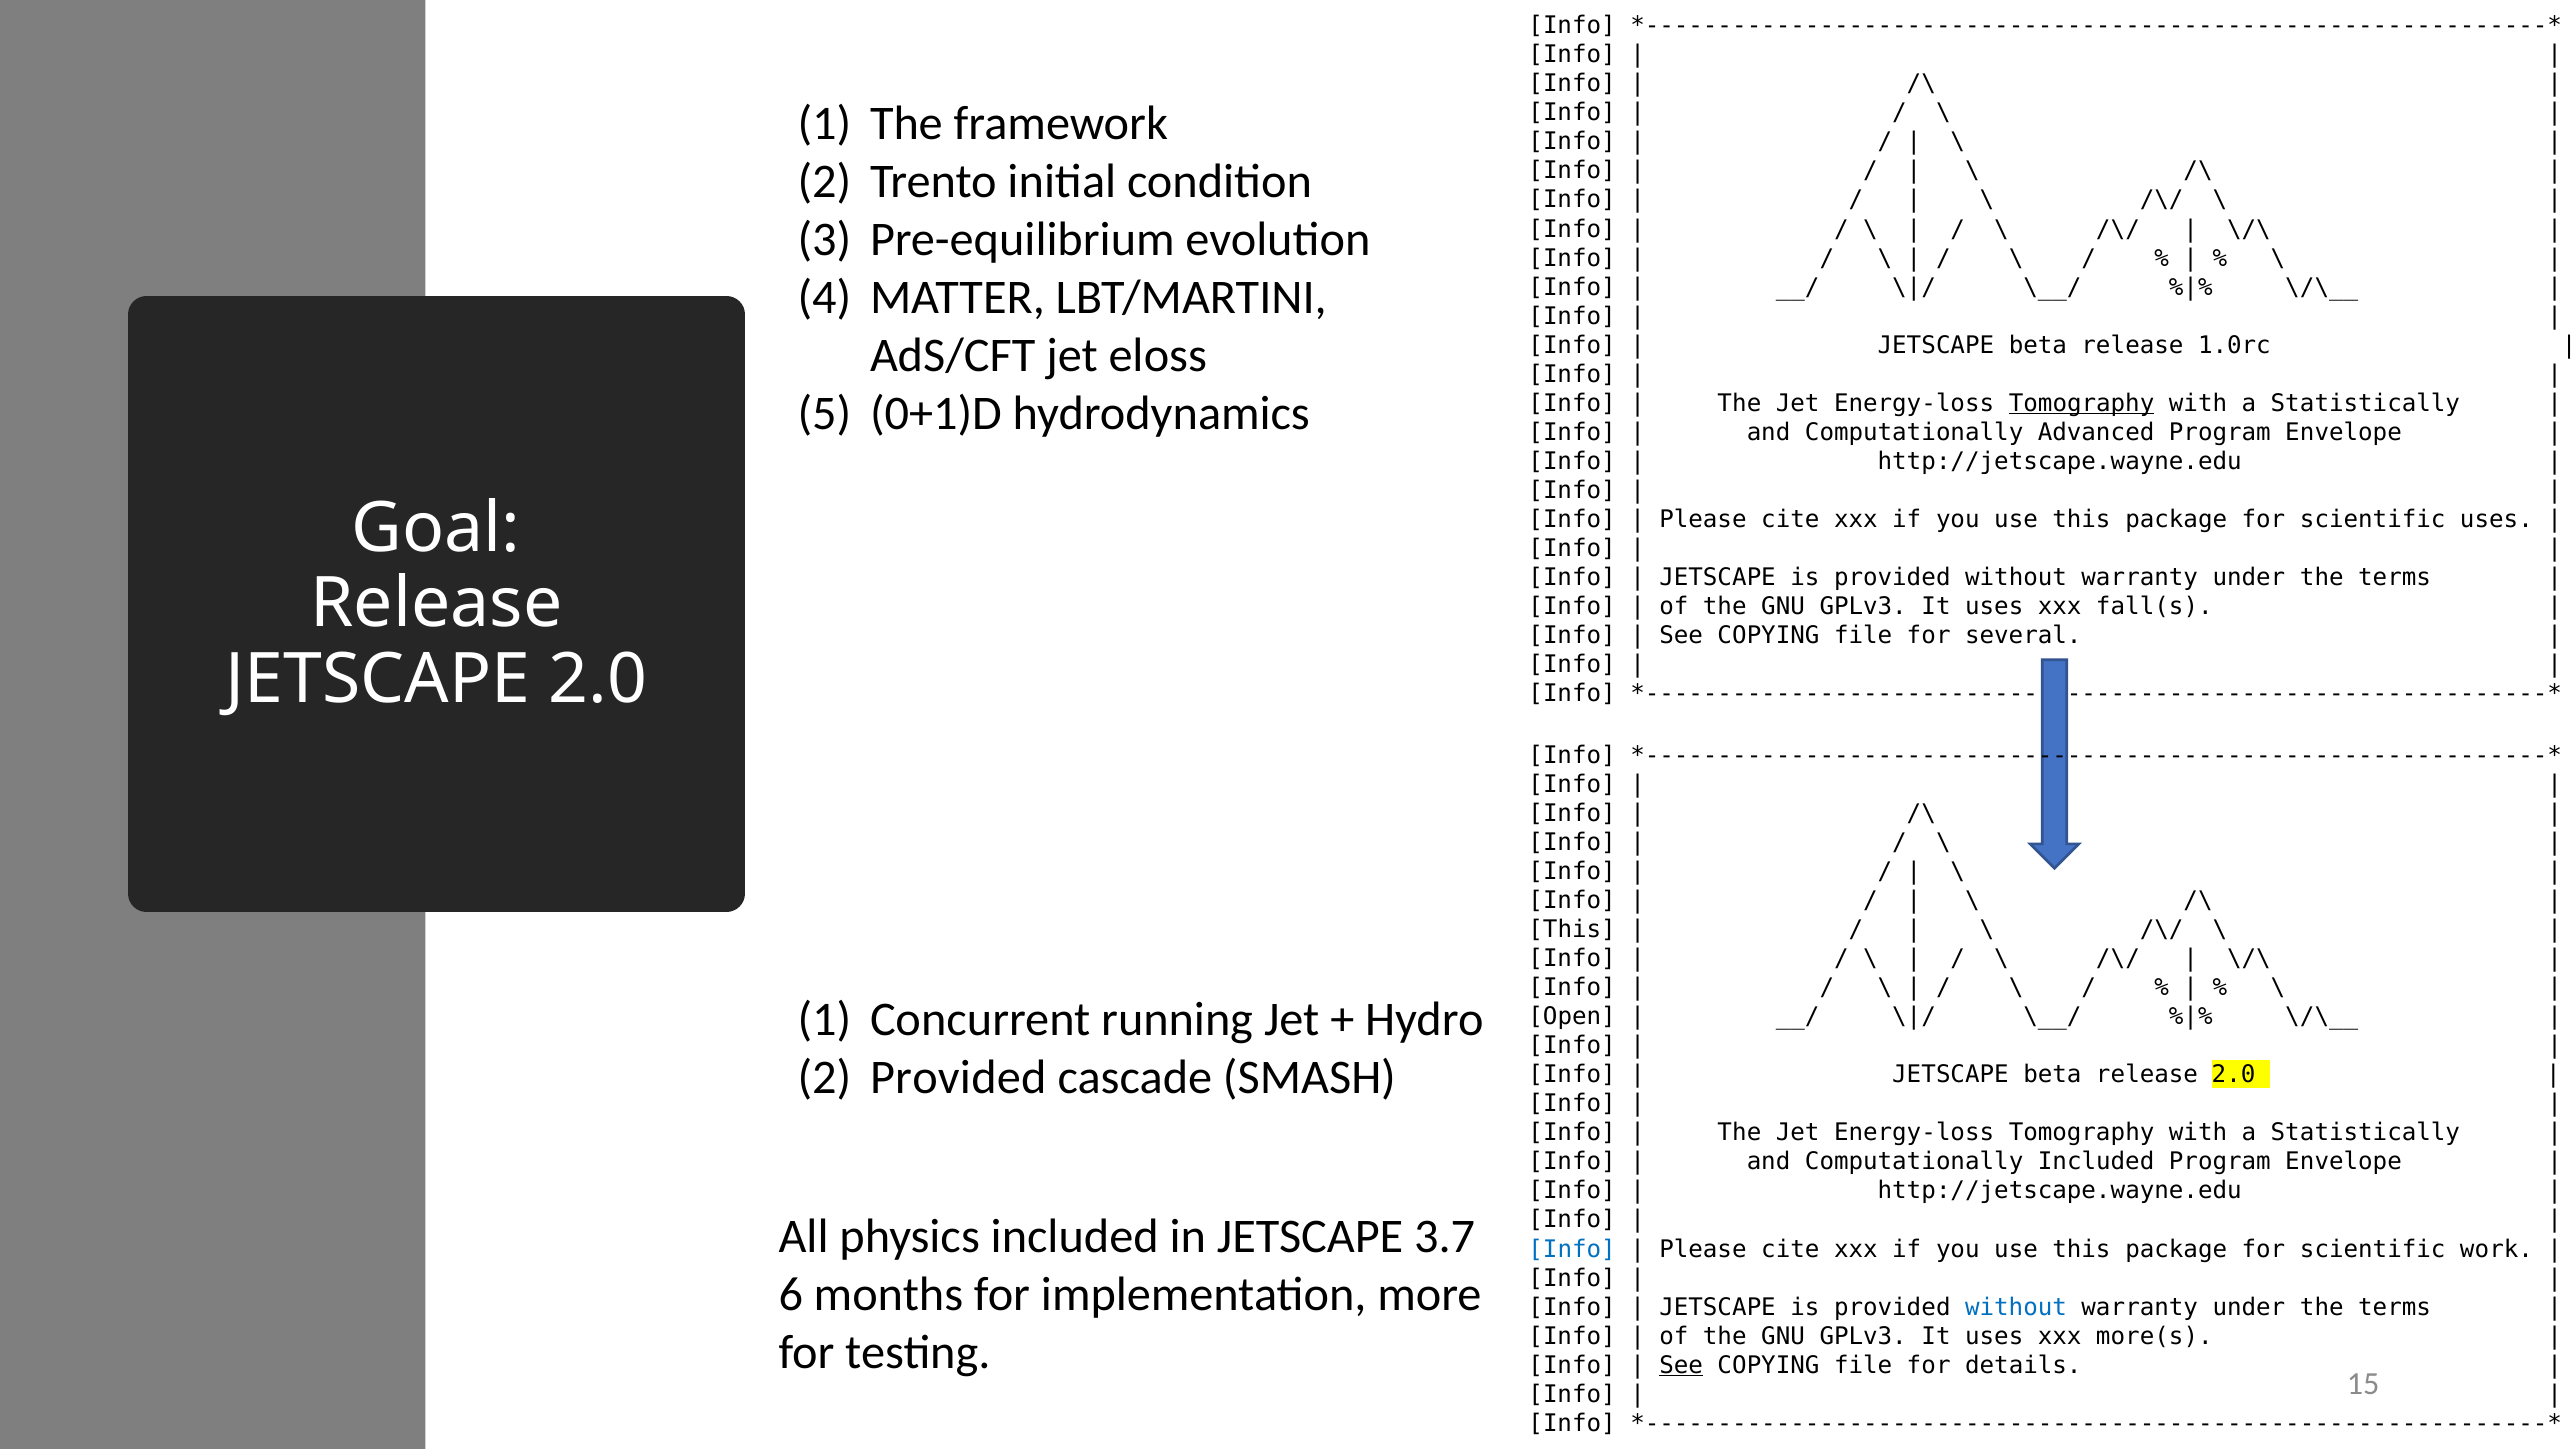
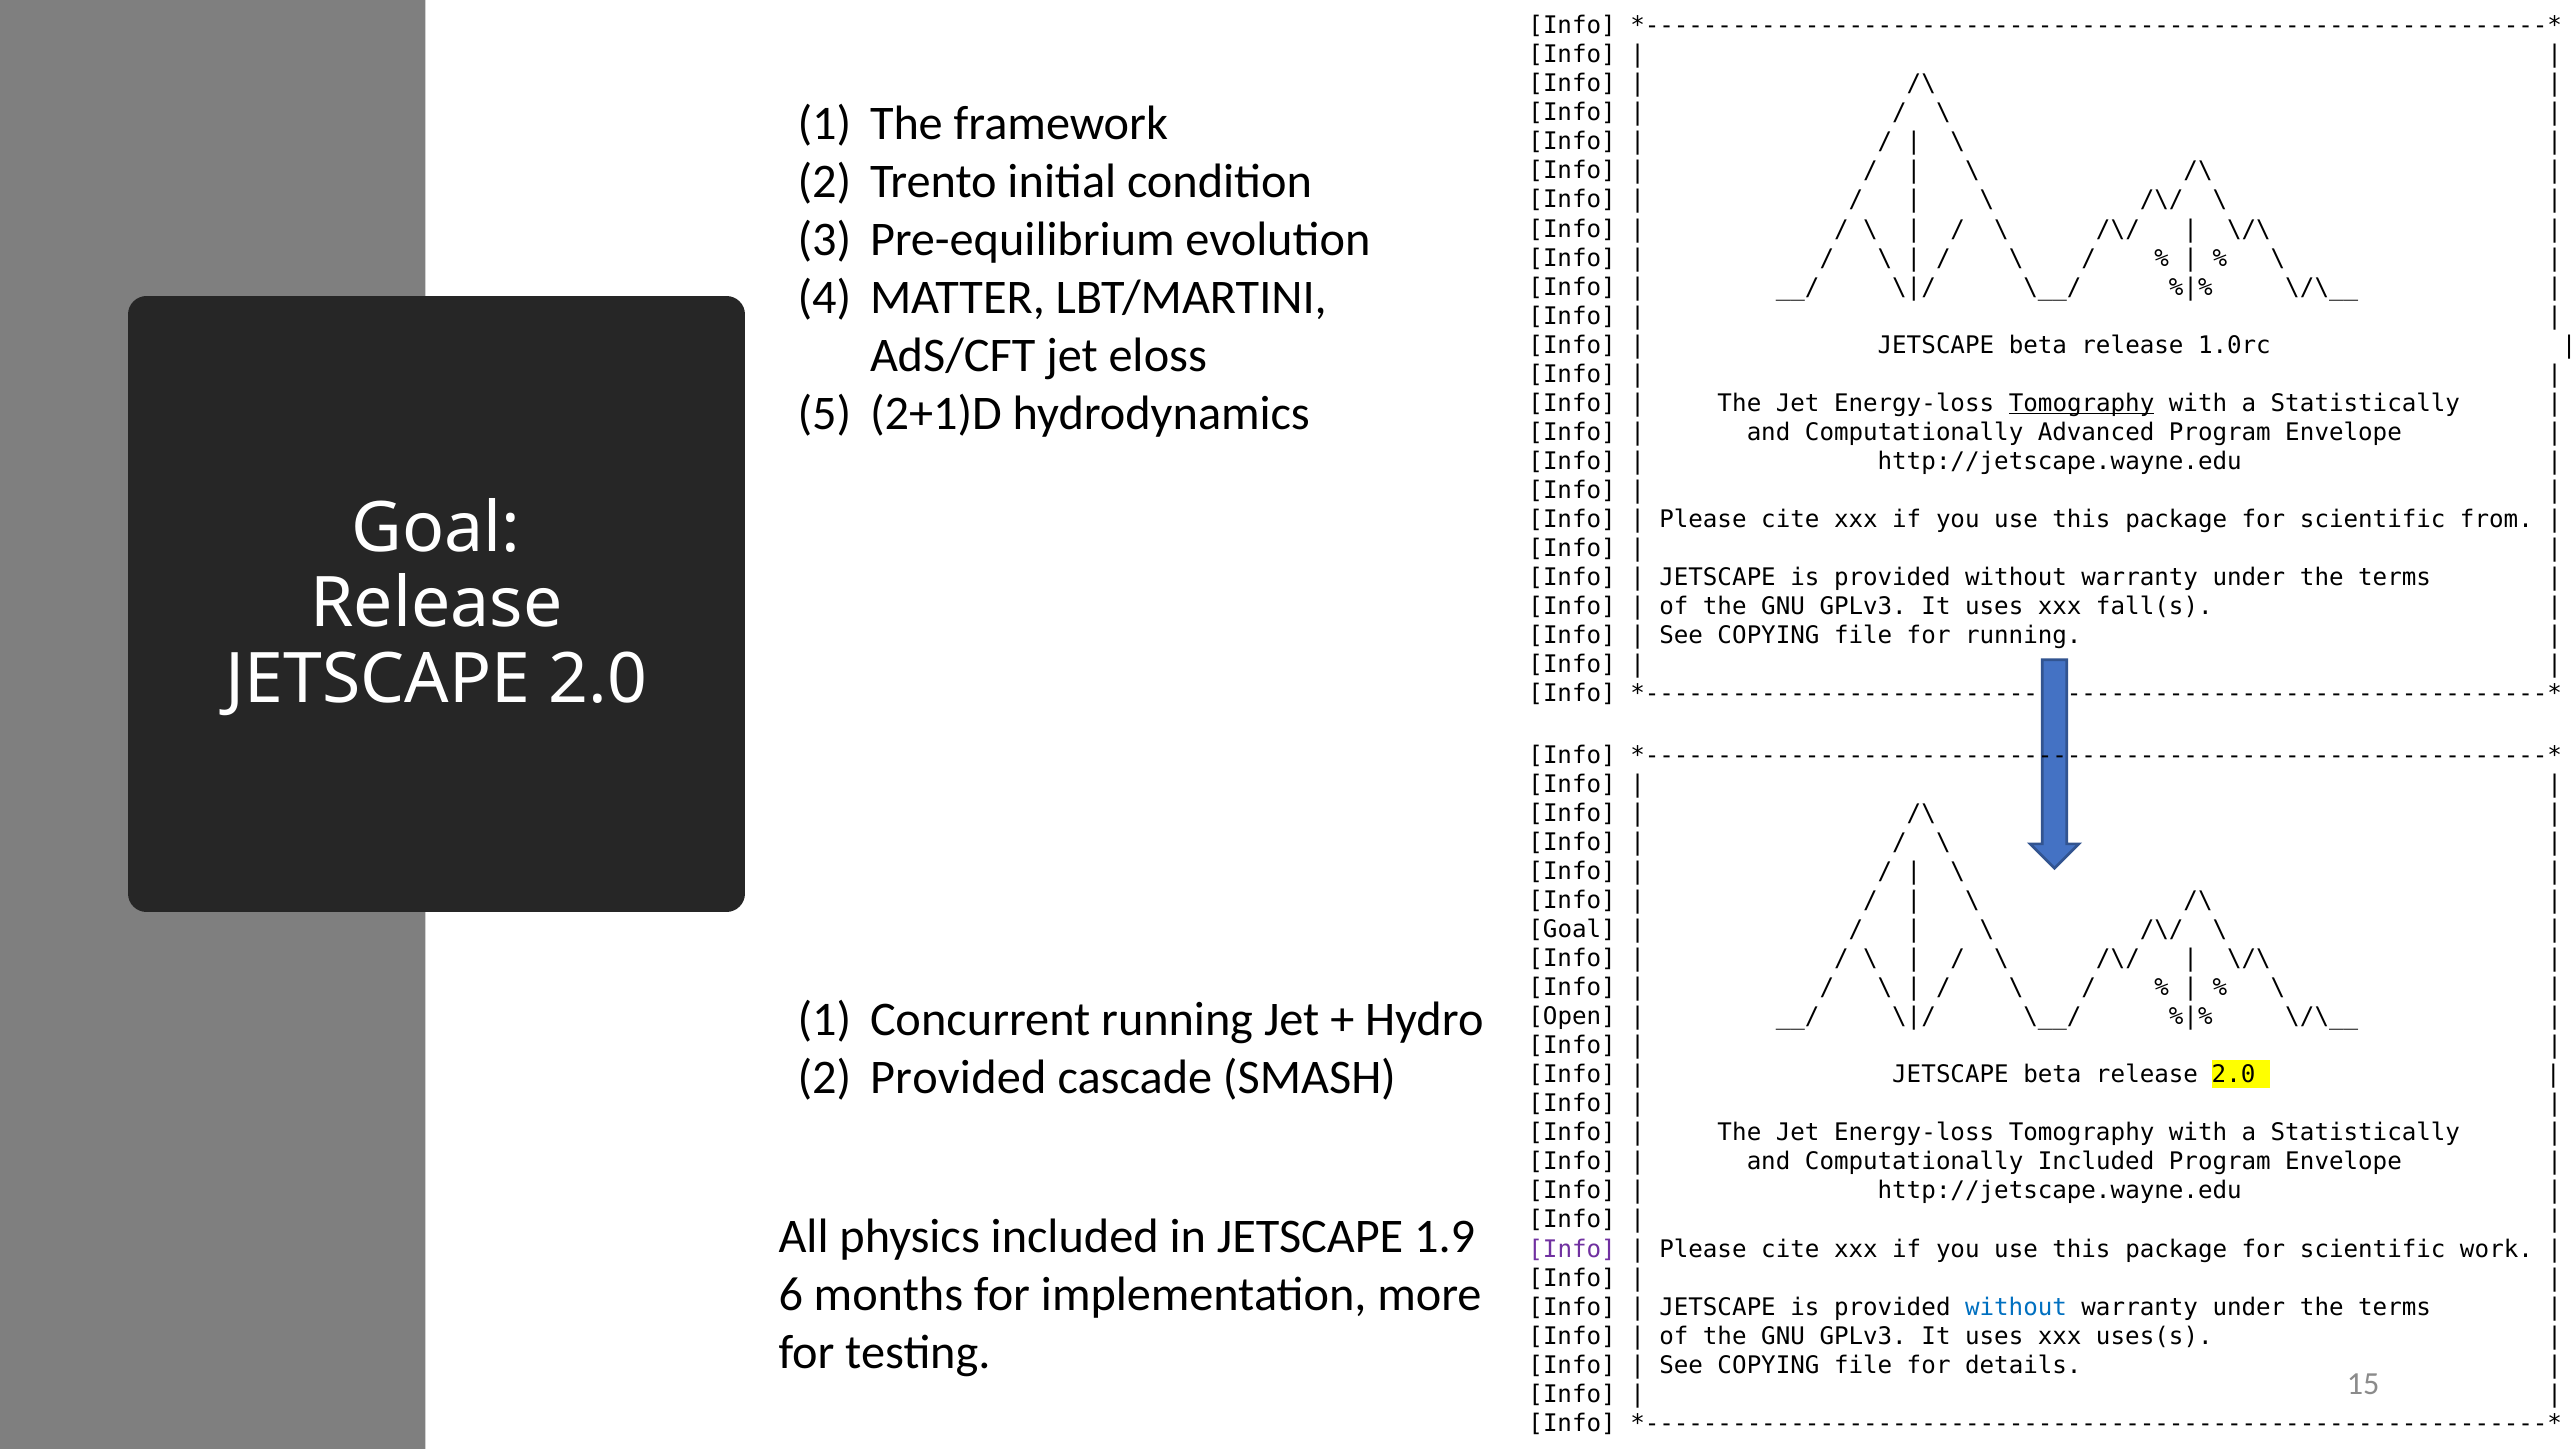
0+1)D: 0+1)D -> 2+1)D (936, 414)
scientific uses: uses -> from (2496, 520)
for several: several -> running (2023, 636)
This: This -> Goal (1572, 929)
3.7: 3.7 -> 1.9 (1445, 1237)
Info colour: blue -> purple (1572, 1249)
more(s: more(s -> uses(s (2154, 1336)
See underline: present -> none (1681, 1365)
